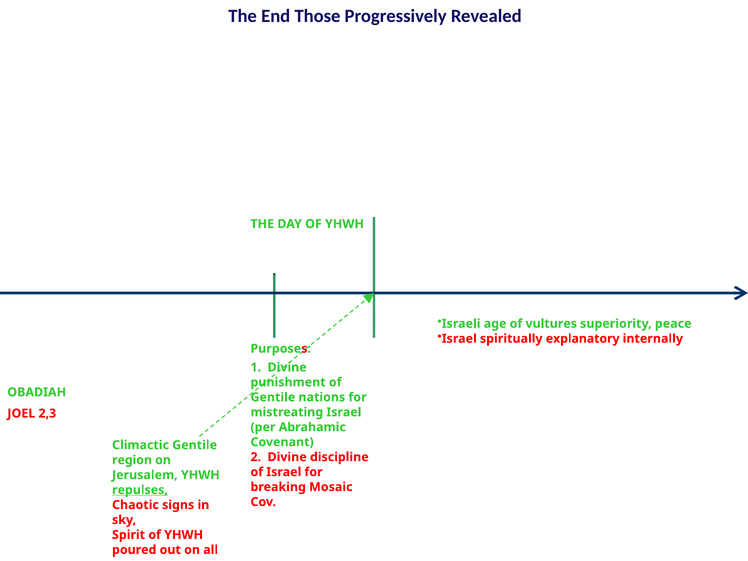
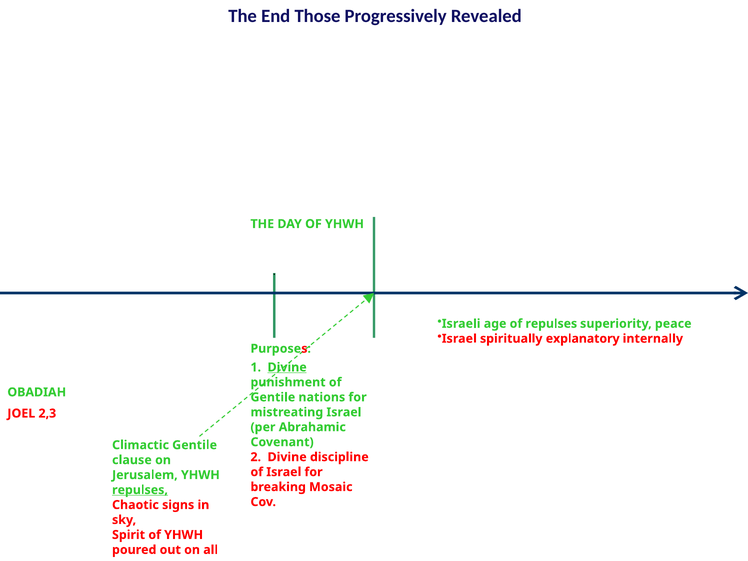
of vultures: vultures -> repulses (551, 324)
Divine underline: none -> present (287, 367)
region: region -> clause (132, 460)
